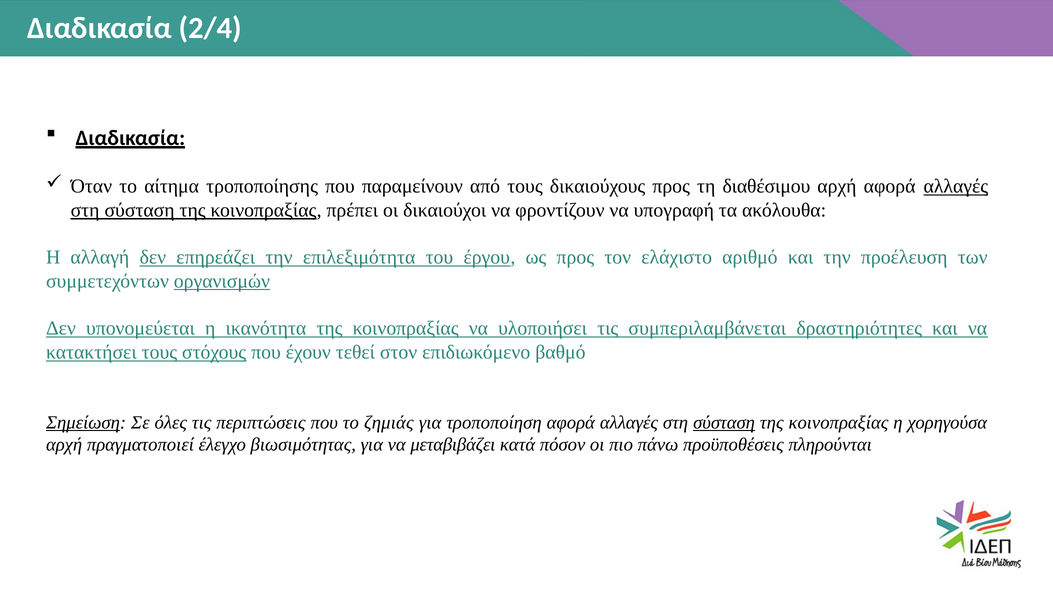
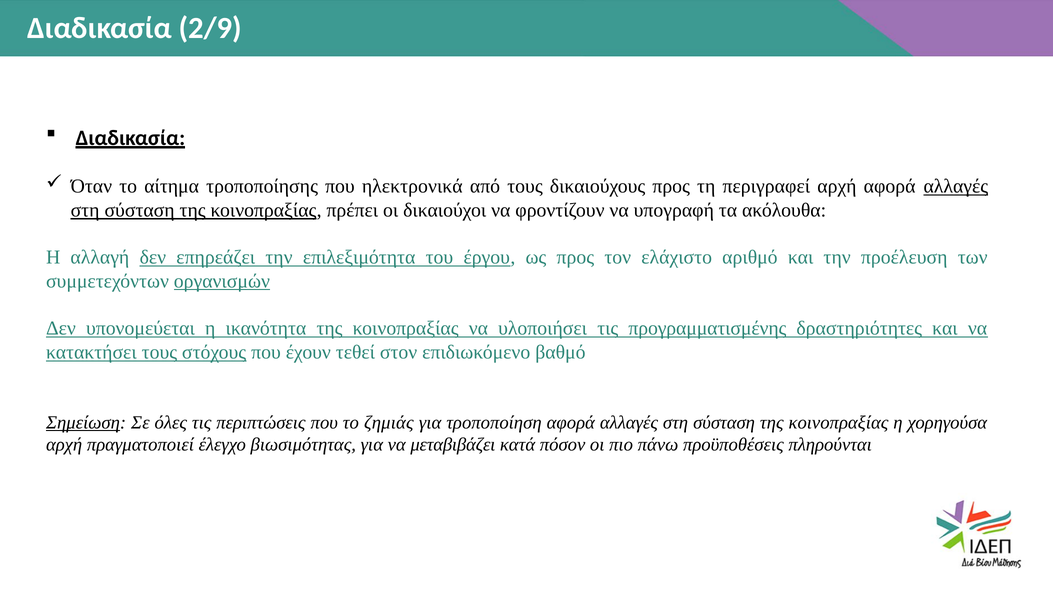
2/4: 2/4 -> 2/9 (210, 28)
παραμείνουν: παραμείνουν -> ηλεκτρονικά (412, 186)
διαθέσιμου: διαθέσιμου -> περιγραφεί (766, 186)
συμπεριλαμβάνεται: συμπεριλαμβάνεται -> προγραμματισμένης (707, 329)
σύσταση underline: present -> none (724, 423)
